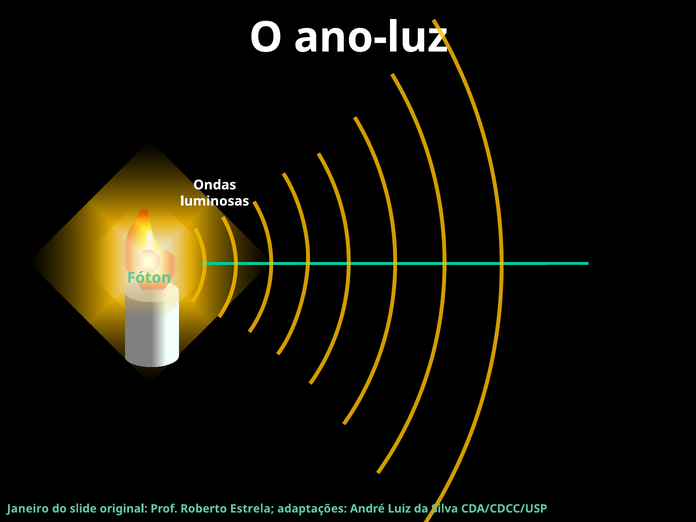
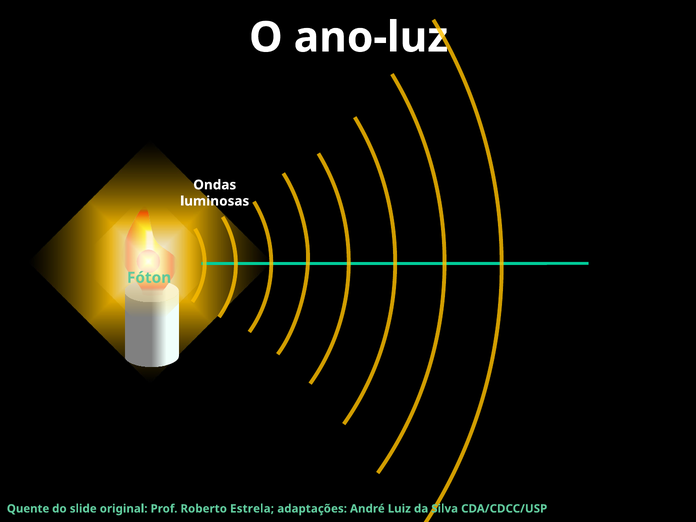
Janeiro: Janeiro -> Quente (28, 509)
